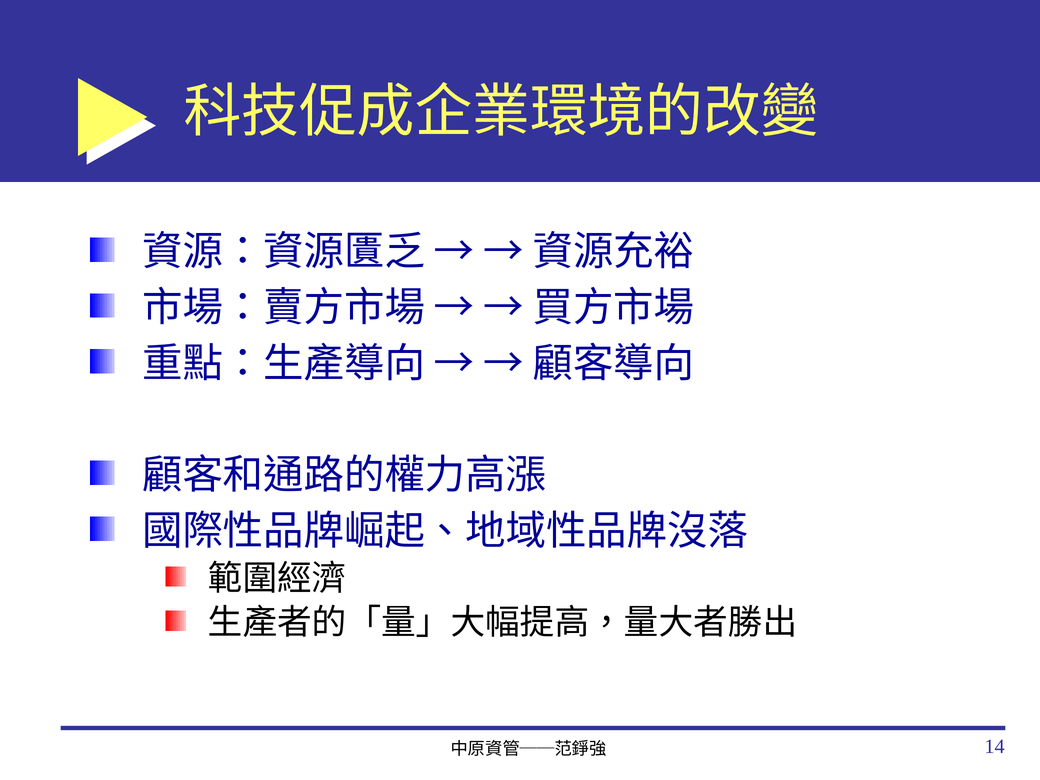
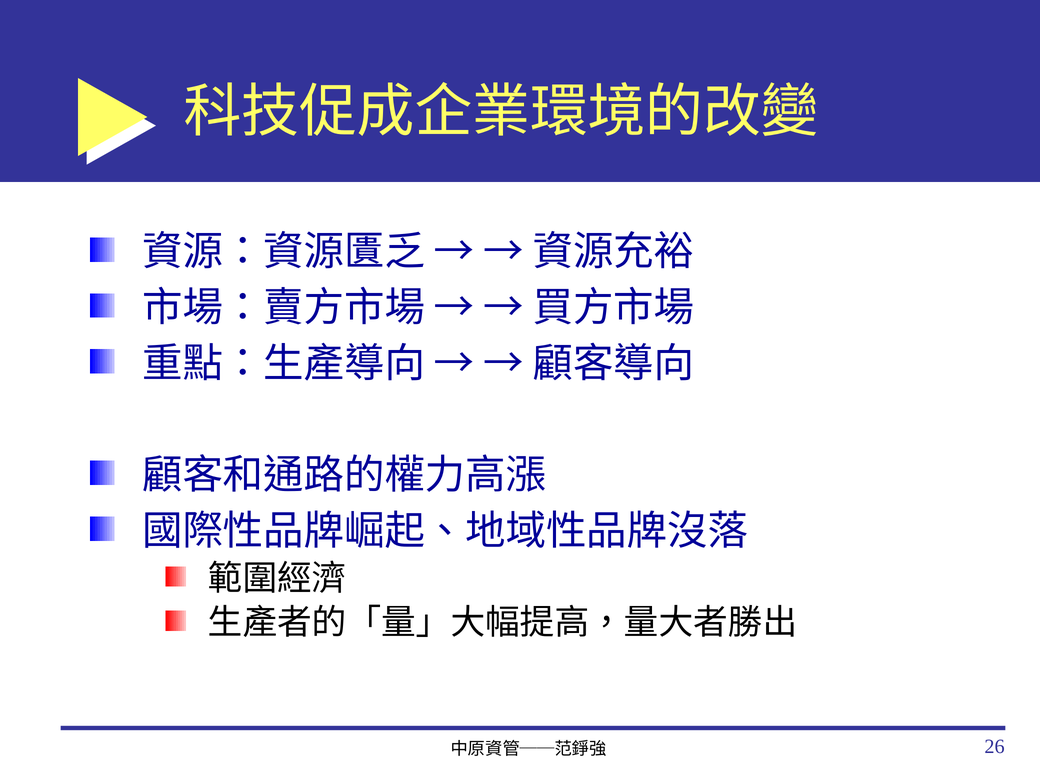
14: 14 -> 26 (995, 747)
